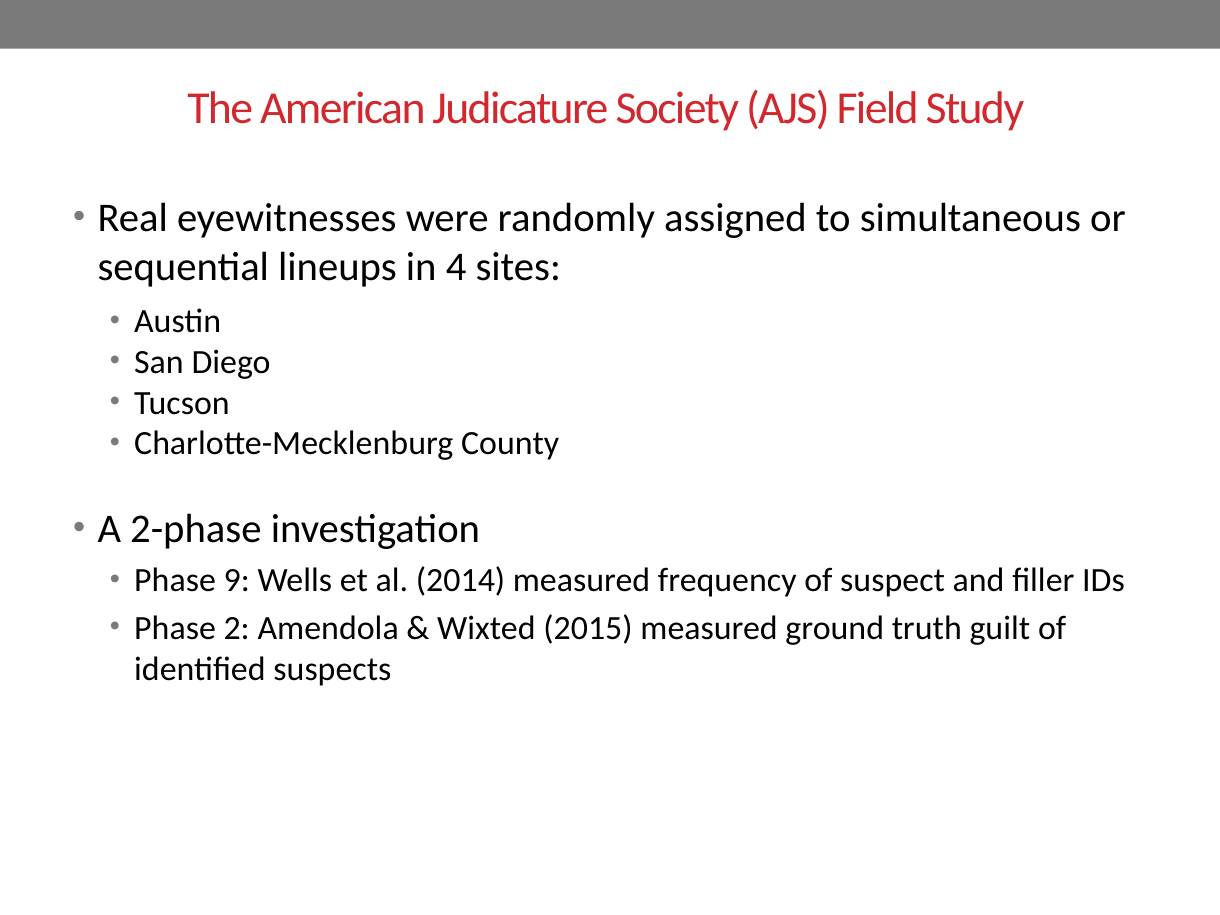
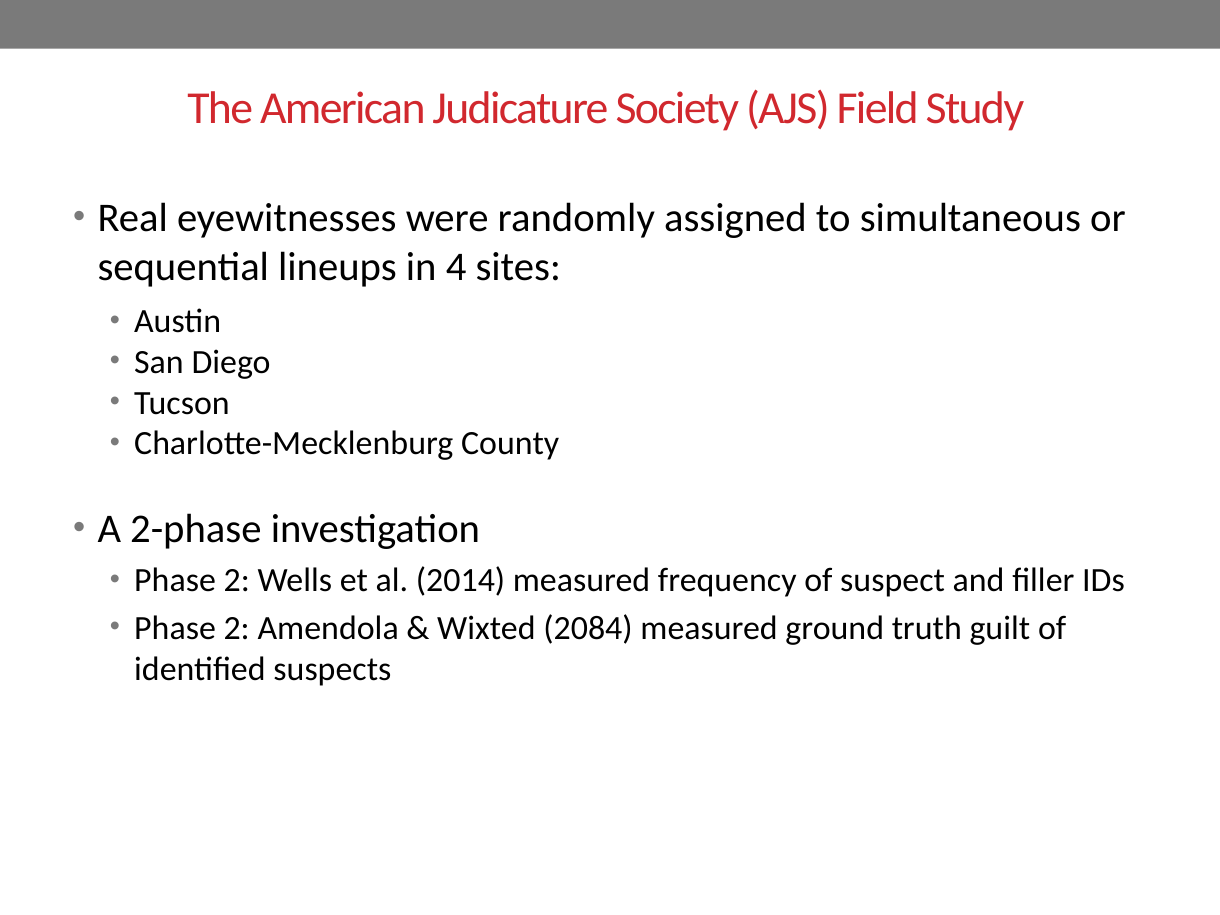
9: 9 -> 2 (237, 581)
2015: 2015 -> 2084 (588, 628)
